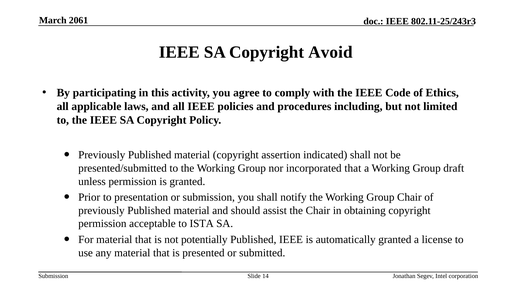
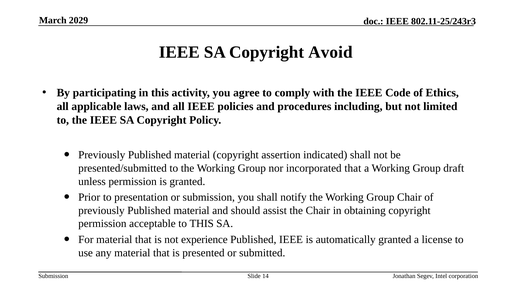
2061: 2061 -> 2029 (78, 20)
to ISTA: ISTA -> THIS (202, 224)
potentially: potentially -> experience (204, 240)
